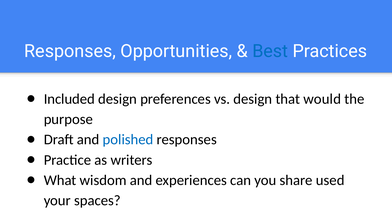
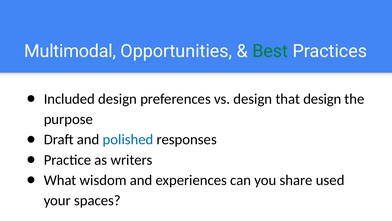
Responses: Responses -> Multimodal (70, 51)
Best colour: blue -> green (270, 51)
that would: would -> design (322, 99)
